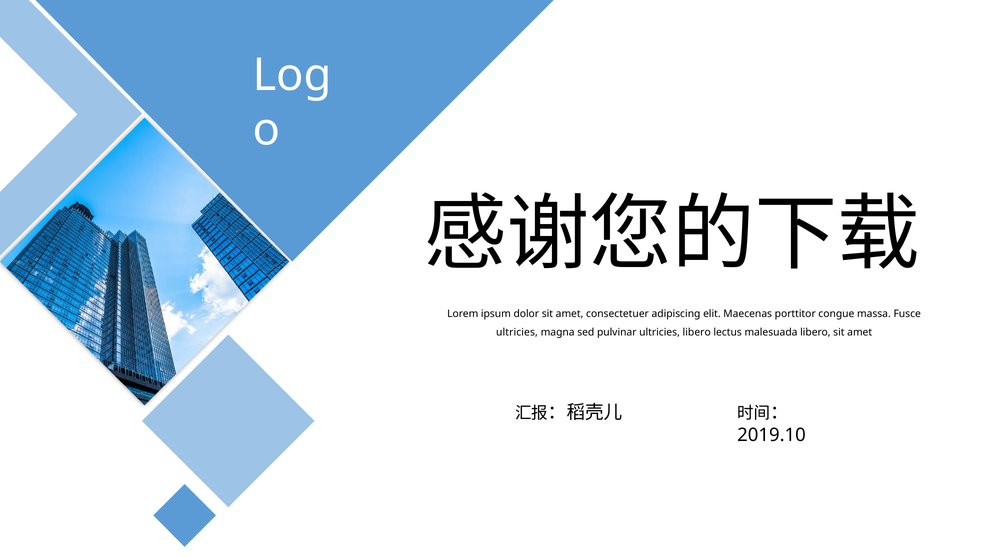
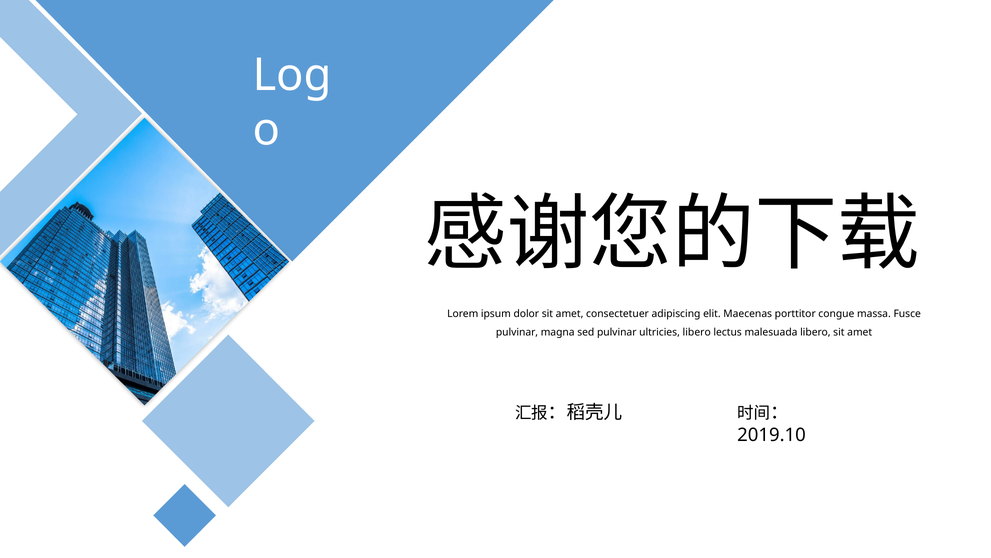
ultricies: ultricies -> pulvinar (517, 332)
